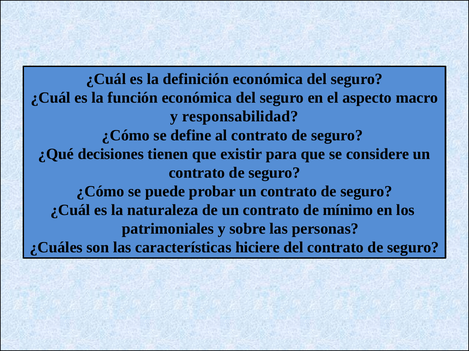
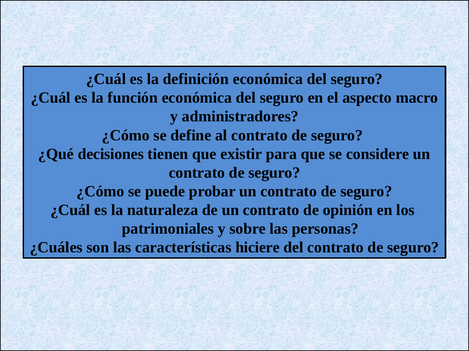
responsabilidad: responsabilidad -> administradores (240, 117)
mínimo: mínimo -> opinión (348, 211)
